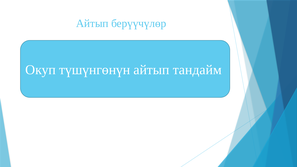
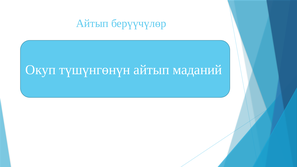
тандайм: тандайм -> маданий (197, 70)
